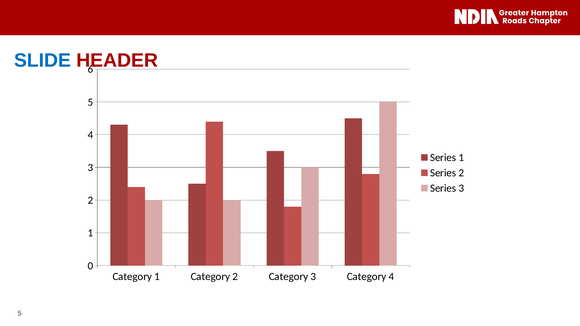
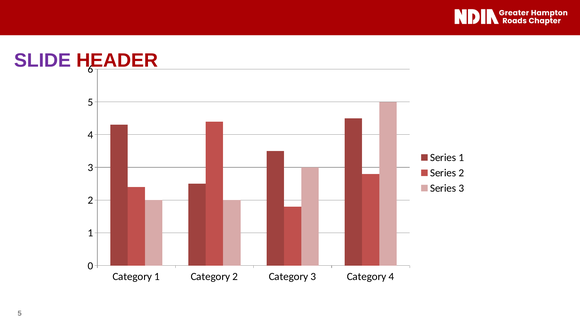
SLIDE colour: blue -> purple (42, 61)
